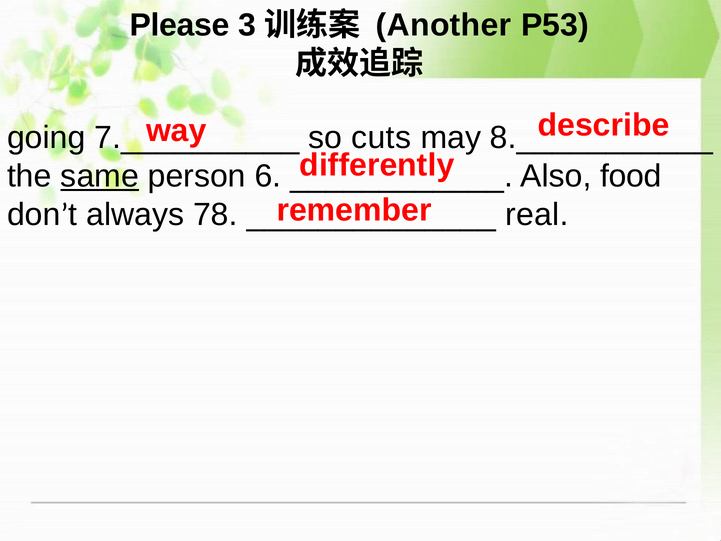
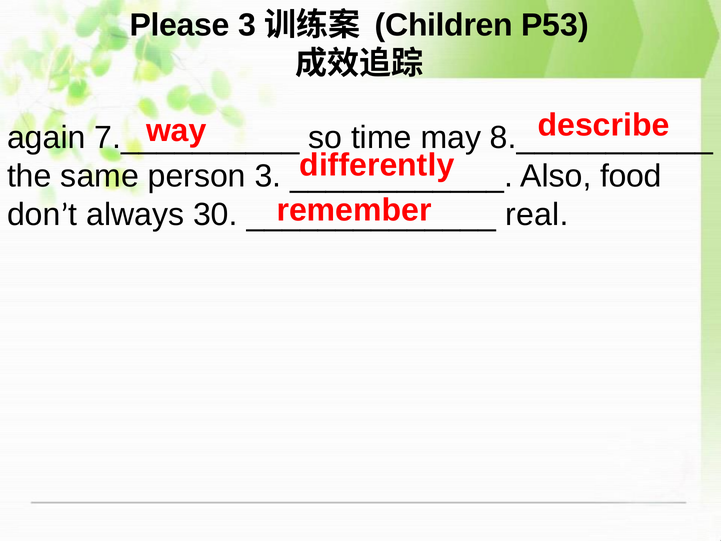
Another: Another -> Children (444, 25)
going: going -> again (46, 138)
cuts: cuts -> time (381, 138)
same underline: present -> none (100, 176)
person 6: 6 -> 3 (268, 176)
78: 78 -> 30 (215, 215)
